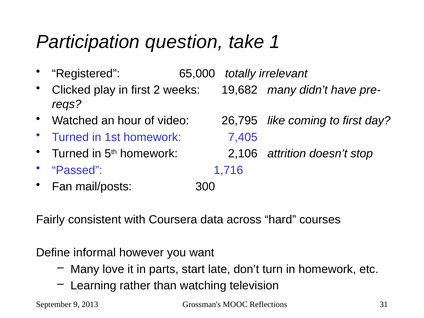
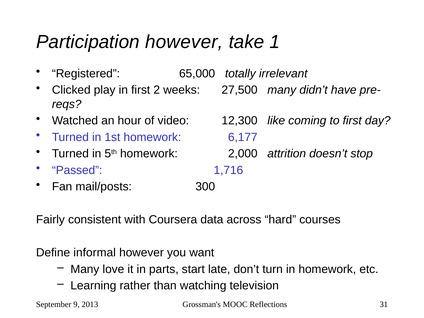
Participation question: question -> however (184, 42)
19,682: 19,682 -> 27,500 (240, 90)
26,795: 26,795 -> 12,300 (240, 121)
7,405: 7,405 -> 6,177 (243, 137)
2,106: 2,106 -> 2,000 (243, 154)
